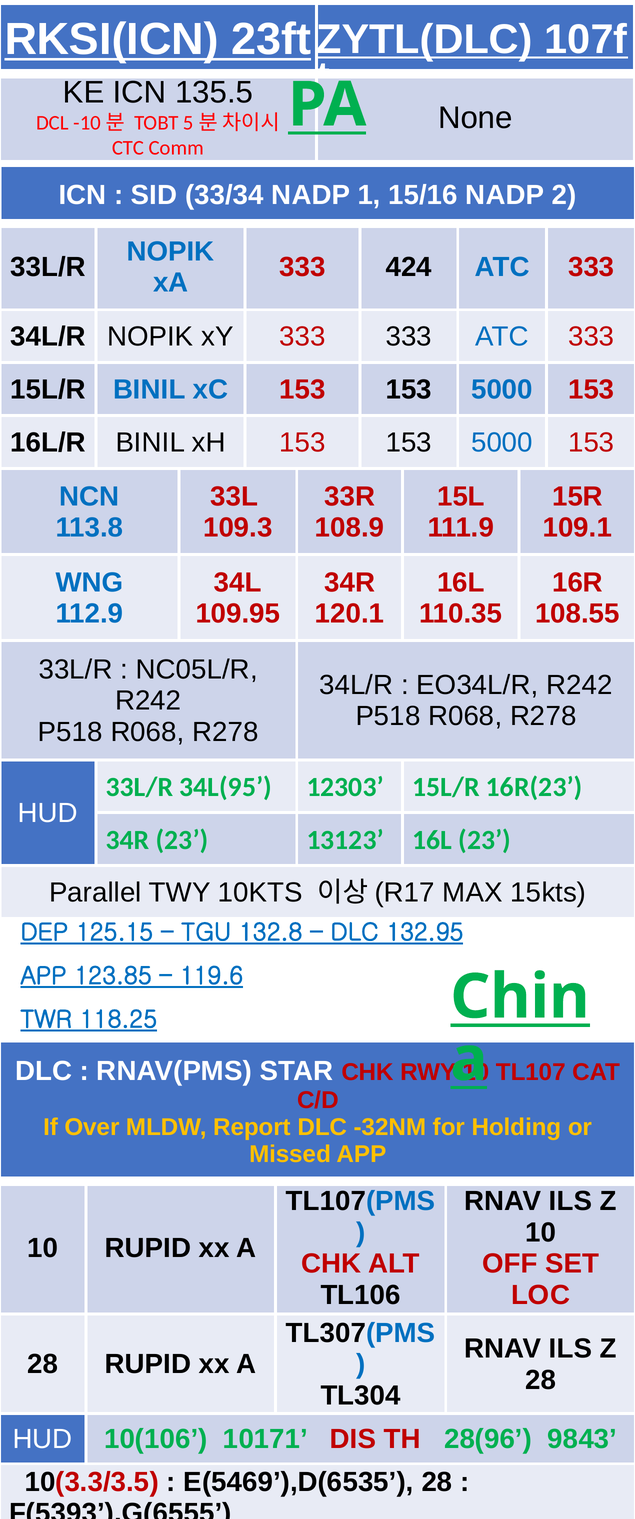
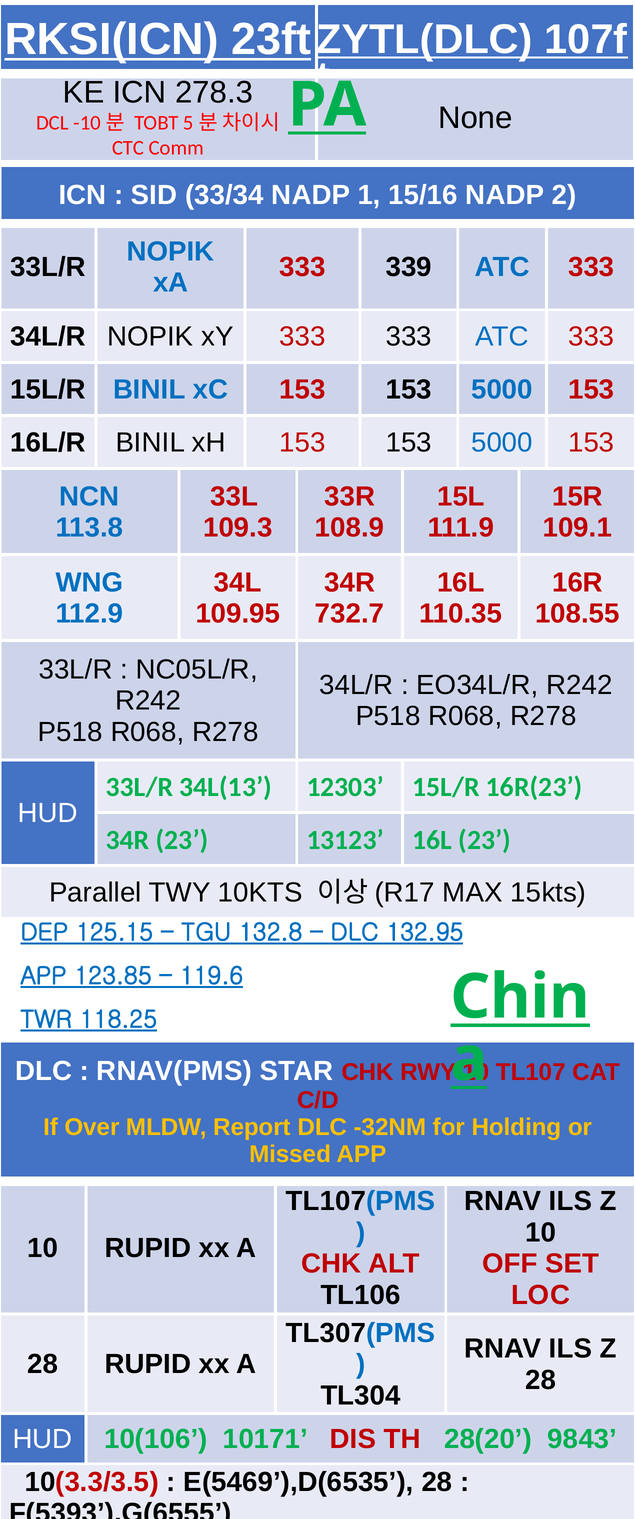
135.5: 135.5 -> 278.3 (214, 93)
424: 424 -> 339 (409, 267)
120.1: 120.1 -> 732.7 (350, 614)
34L(95: 34L(95 -> 34L(13 (226, 787)
28(96: 28(96 -> 28(20 (488, 1440)
